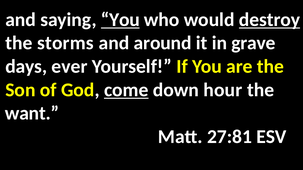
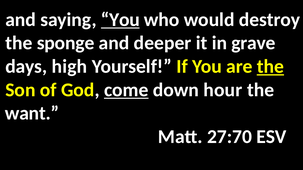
destroy underline: present -> none (270, 20)
storms: storms -> sponge (66, 43)
around: around -> deeper (163, 43)
ever: ever -> high (69, 67)
the underline: none -> present (270, 67)
27:81: 27:81 -> 27:70 (230, 137)
